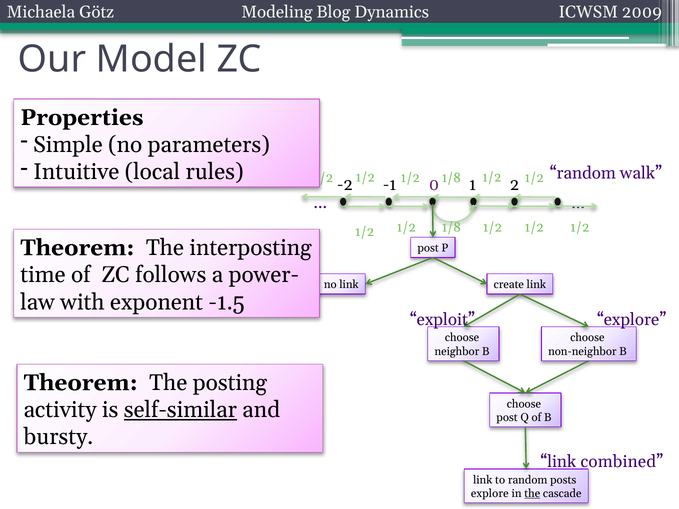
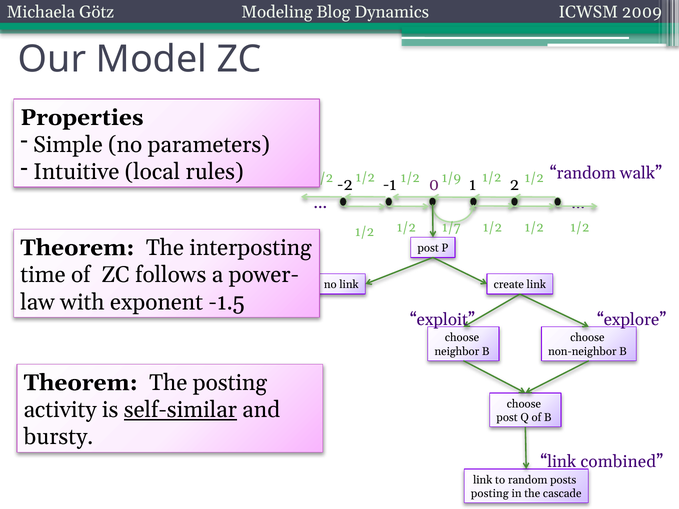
1/8: 1/8 -> 1/9 (451, 178)
1/8: 1/8 -> 1/7 (451, 227)
explore: explore -> posting (490, 494)
the underline: present -> none (532, 494)
